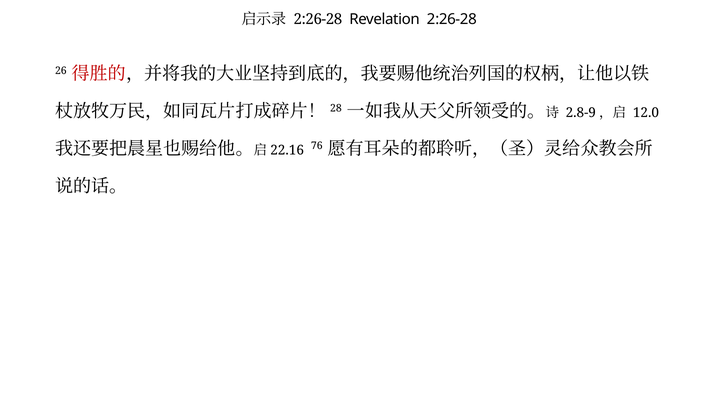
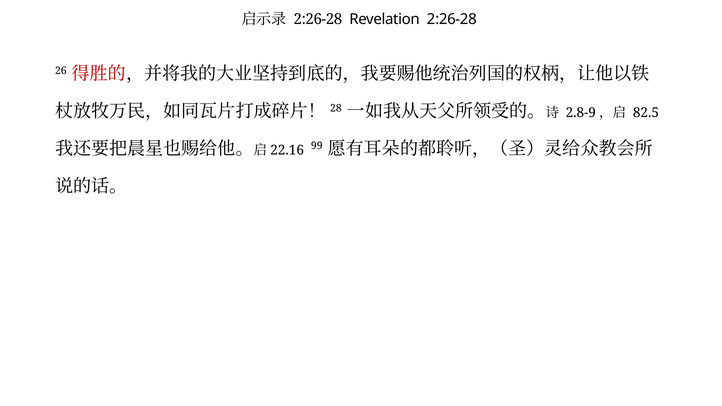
12.0: 12.0 -> 82.5 (646, 113)
76: 76 -> 99 (317, 146)
